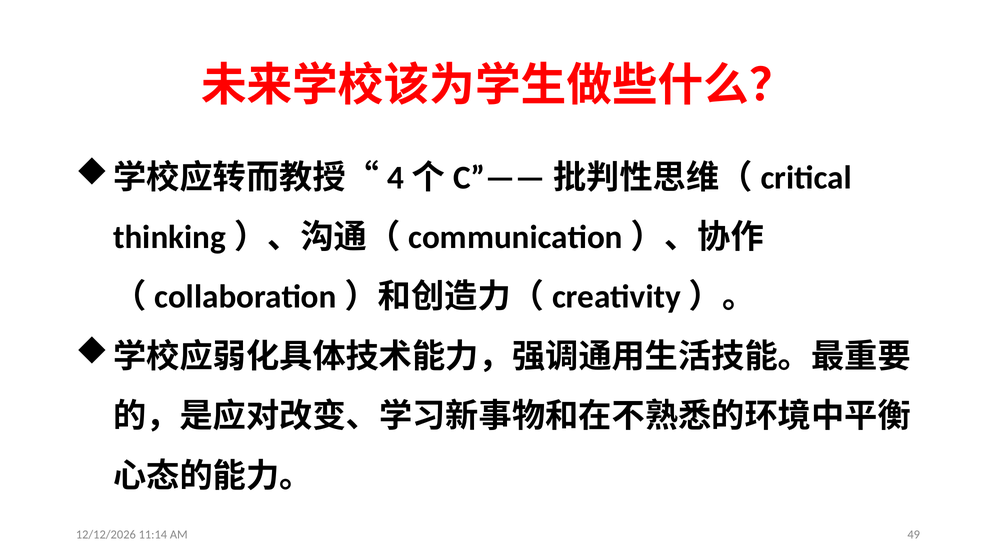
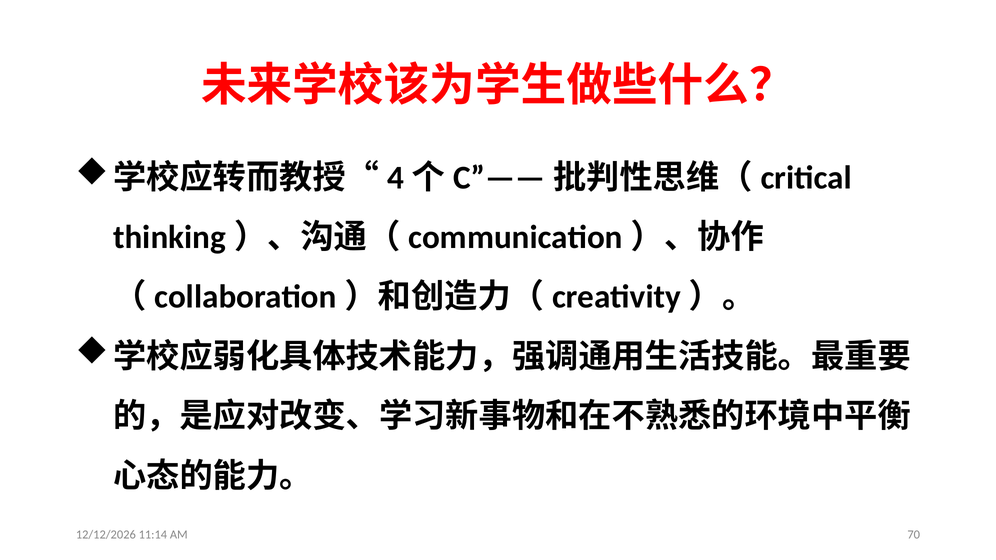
49: 49 -> 70 (914, 535)
